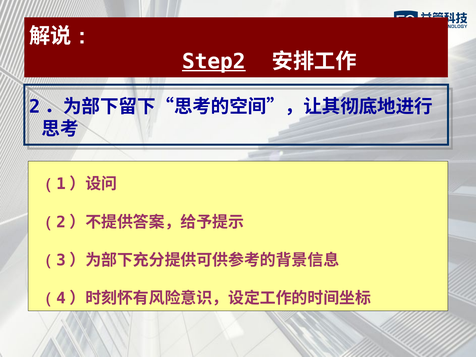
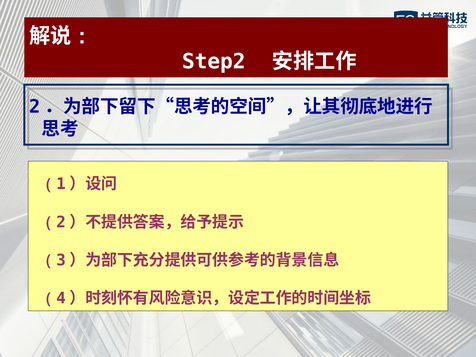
Step2 underline: present -> none (214, 62)
